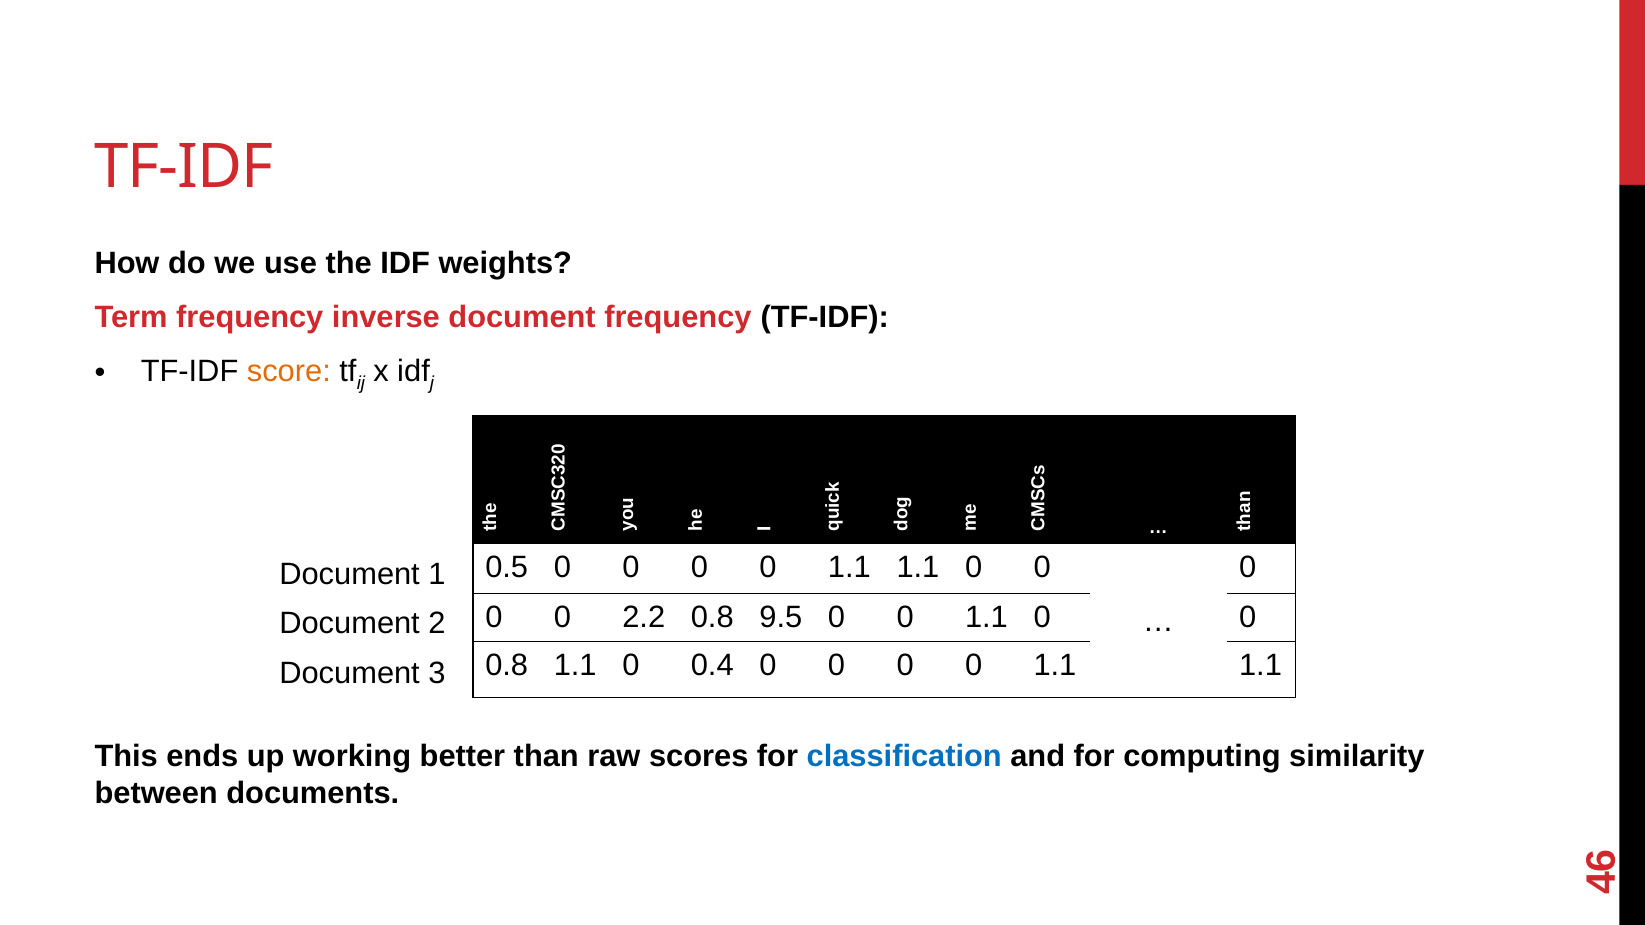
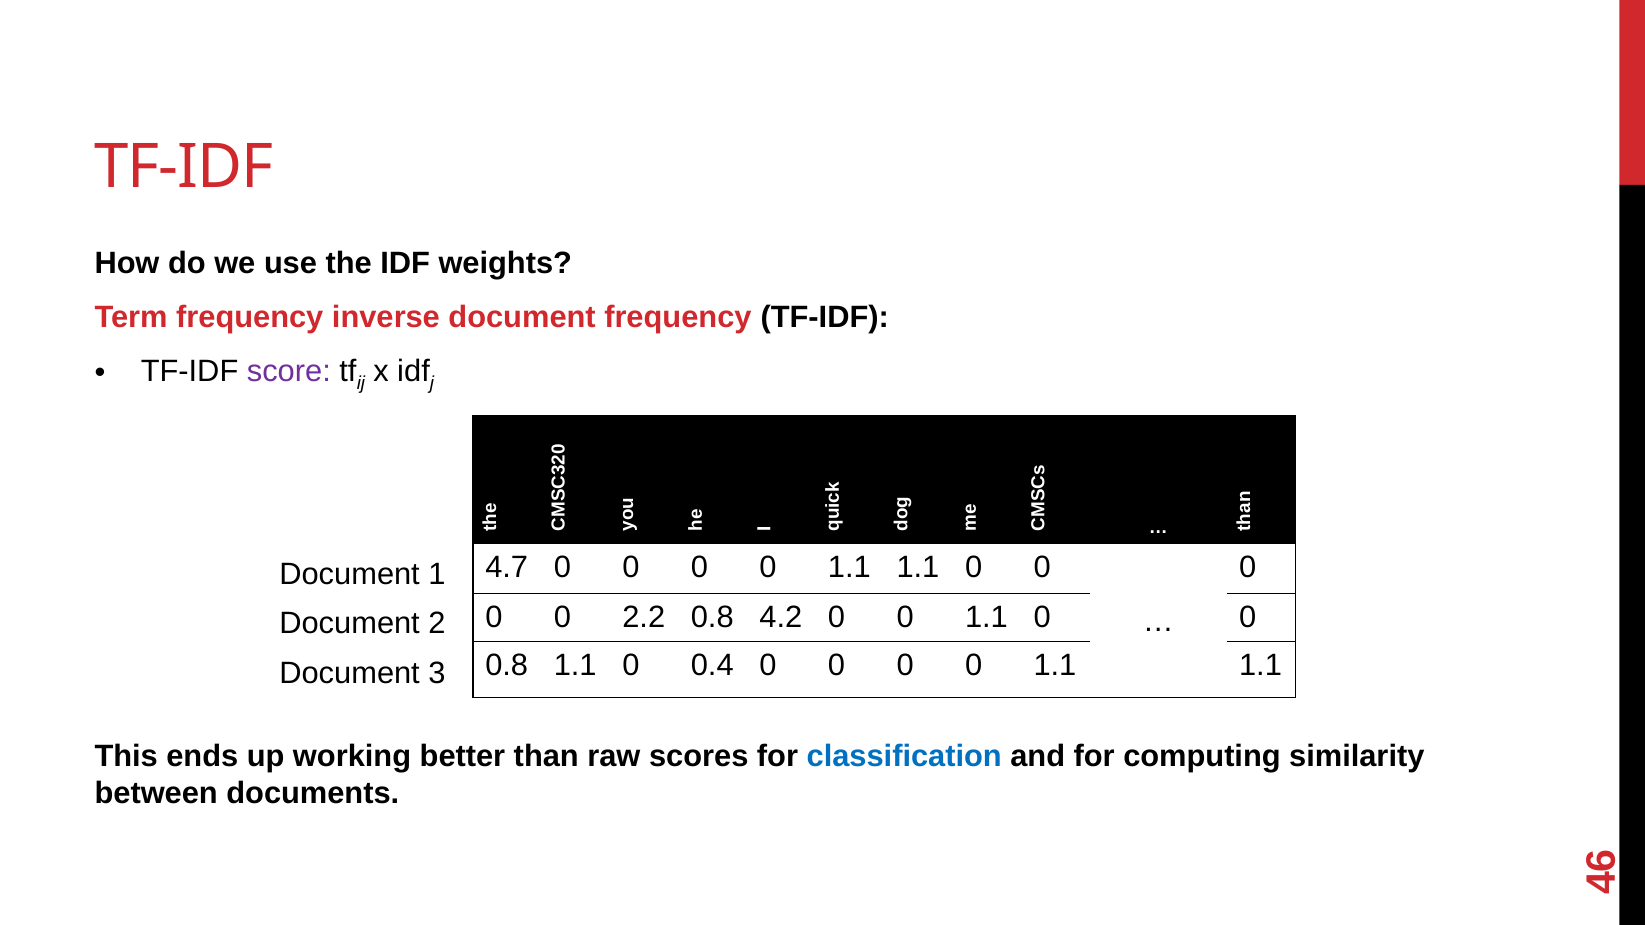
score colour: orange -> purple (289, 372)
0.5: 0.5 -> 4.7 (507, 568)
9.5: 9.5 -> 4.2 (781, 618)
